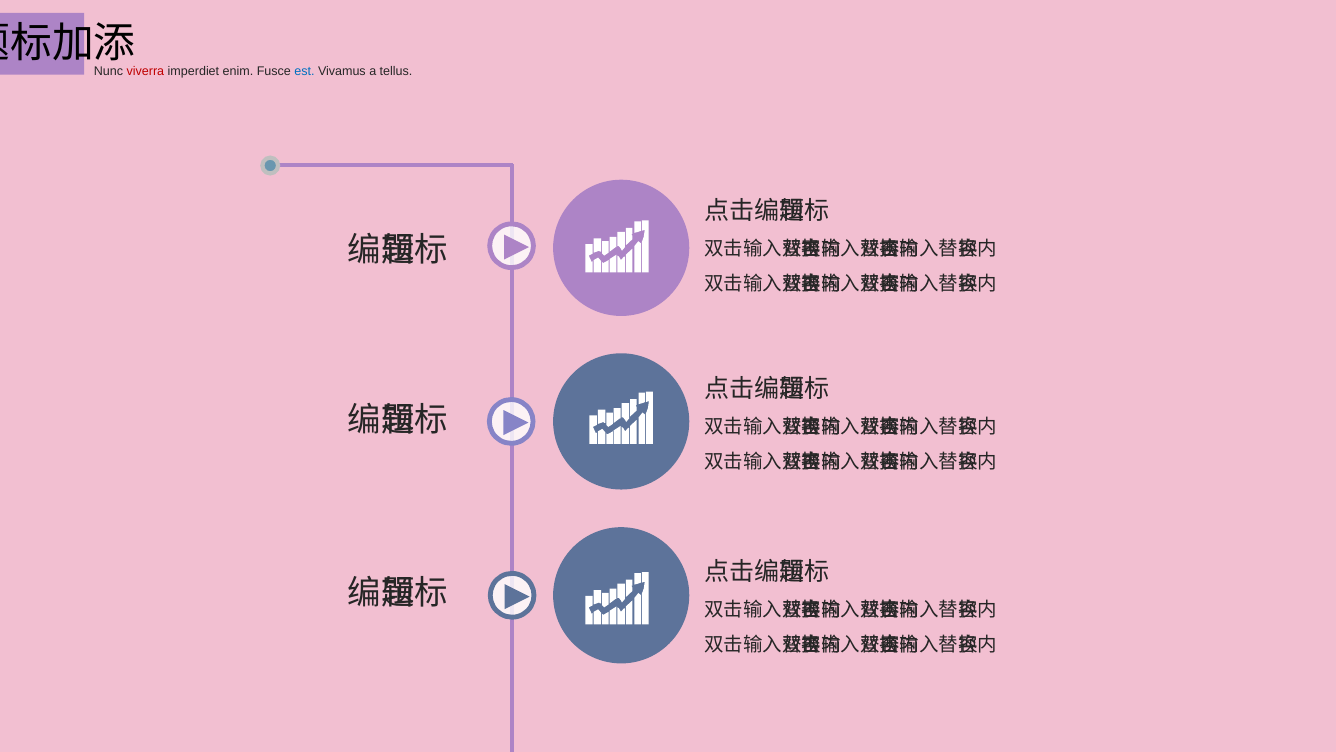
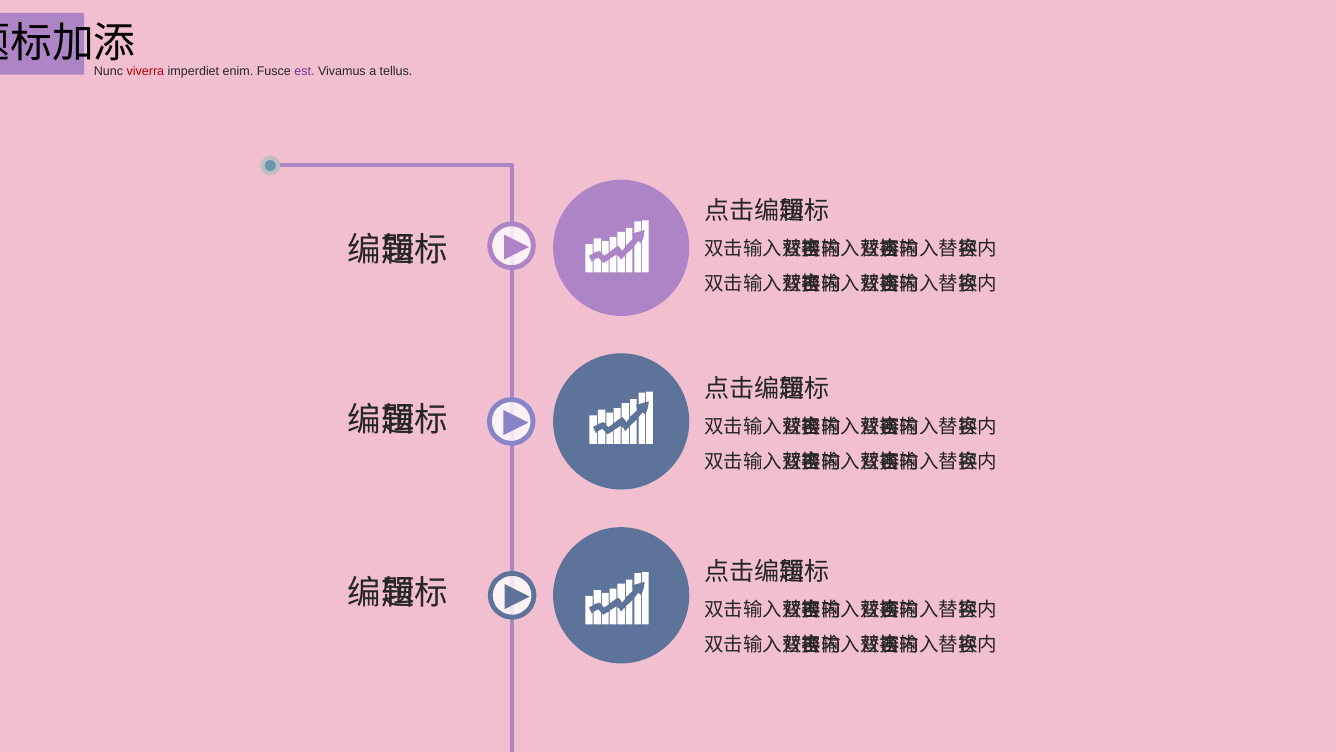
est colour: blue -> purple (304, 72)
